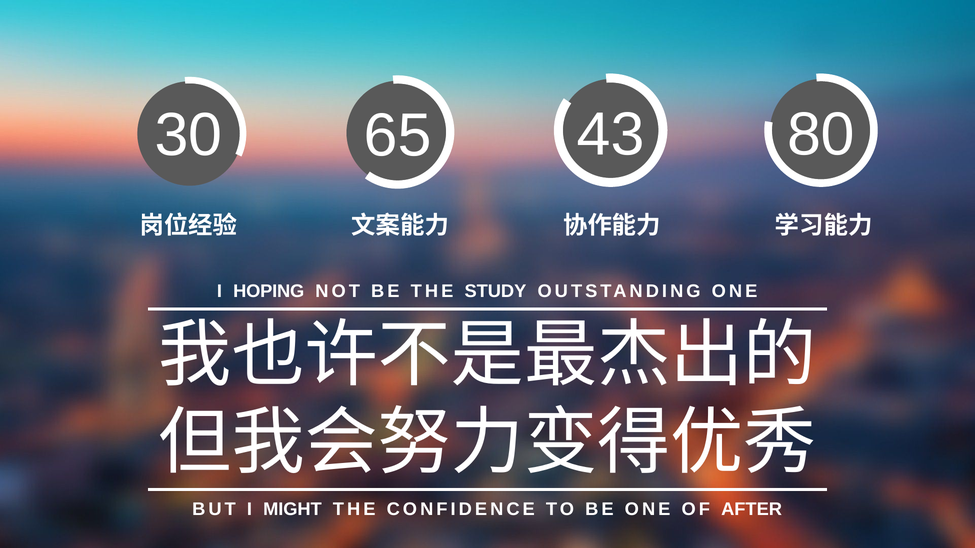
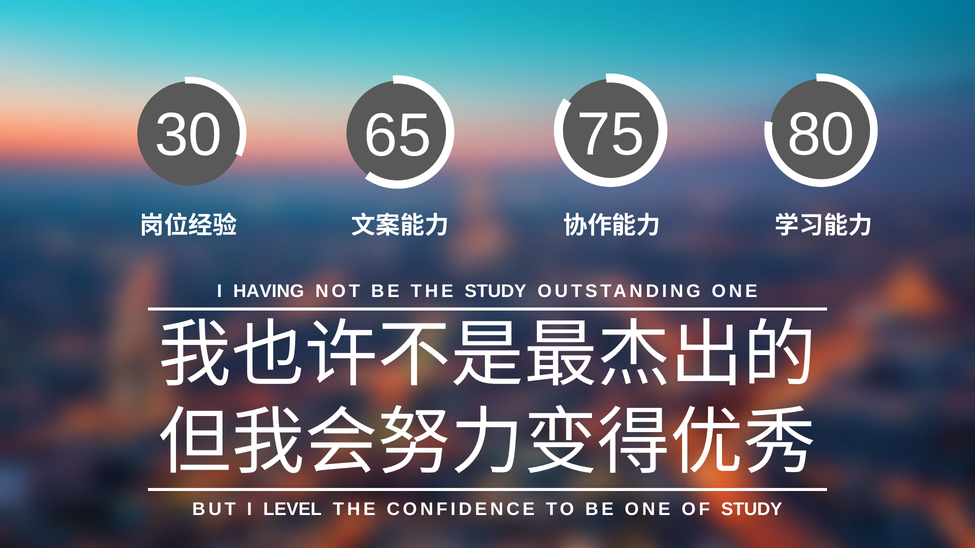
43: 43 -> 75 (611, 135)
HOPING: HOPING -> HAVING (269, 292)
MIGHT: MIGHT -> LEVEL (292, 509)
OF AFTER: AFTER -> STUDY (752, 509)
